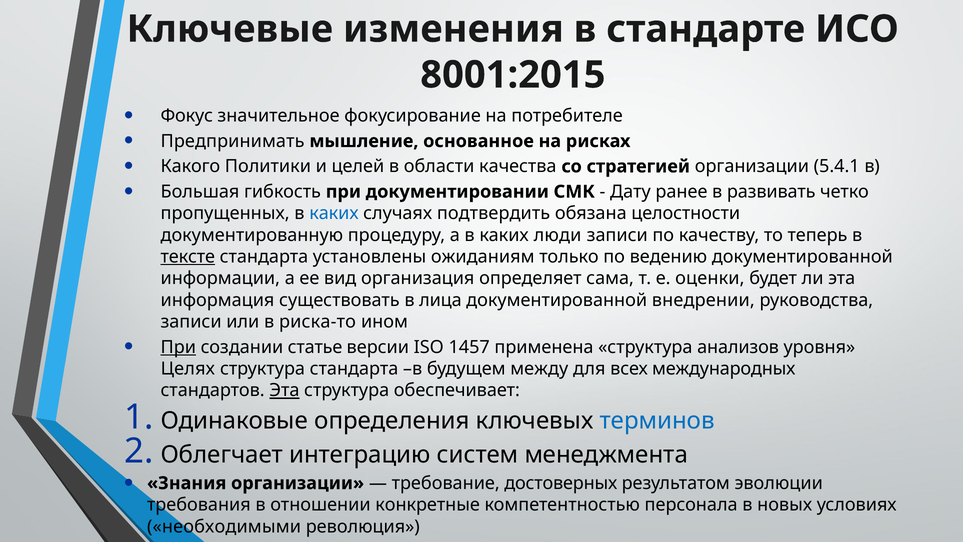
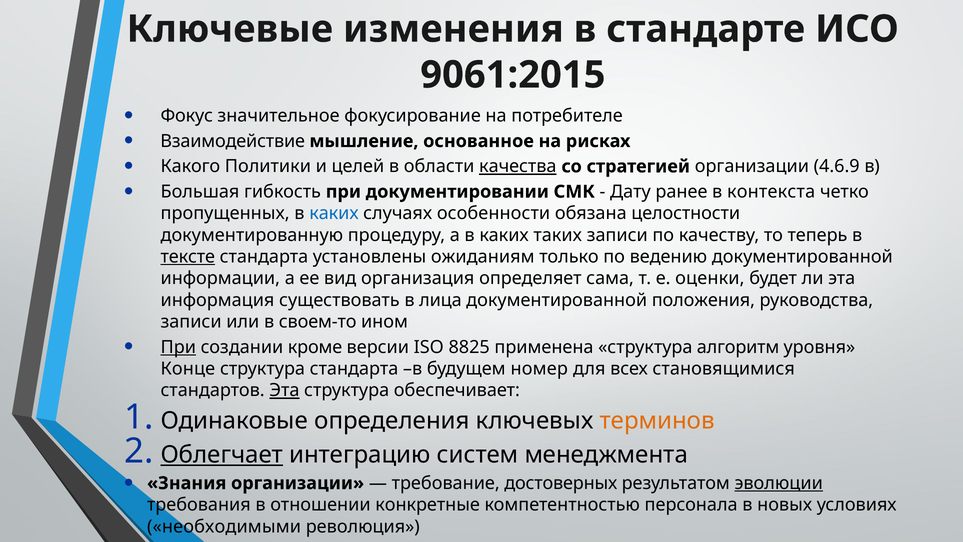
8001:2015: 8001:2015 -> 9061:2015 (513, 75)
Предпринимать: Предпринимать -> Взаимодействие (233, 141)
качества underline: none -> present (518, 166)
5.4.1: 5.4.1 -> 4.6.9 (837, 166)
развивать: развивать -> контекста (771, 192)
подтвердить: подтвердить -> особенности (494, 213)
люди: люди -> таких (558, 235)
внедрении: внедрении -> положения (703, 300)
риска-то: риска-то -> своем-то (318, 322)
статье: статье -> кроме (315, 347)
1457: 1457 -> 8825 (469, 347)
анализов: анализов -> алгоритм (738, 347)
Целях: Целях -> Конце (188, 369)
между: между -> номер (539, 369)
международных: международных -> становящимися (724, 369)
терминов colour: blue -> orange (657, 421)
Облегчает underline: none -> present (222, 454)
эволюции underline: none -> present (779, 483)
